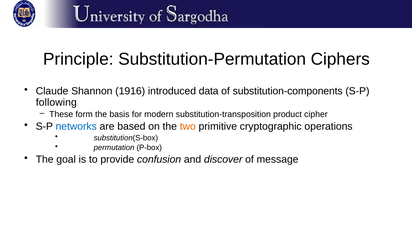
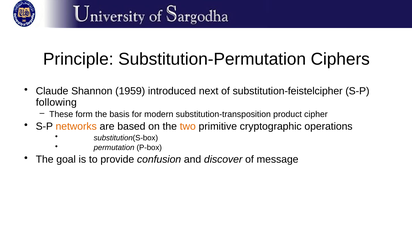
1916: 1916 -> 1959 (130, 91)
data: data -> next (209, 91)
substitution-components: substitution-components -> substitution-feistelcipher (288, 91)
networks colour: blue -> orange (76, 126)
